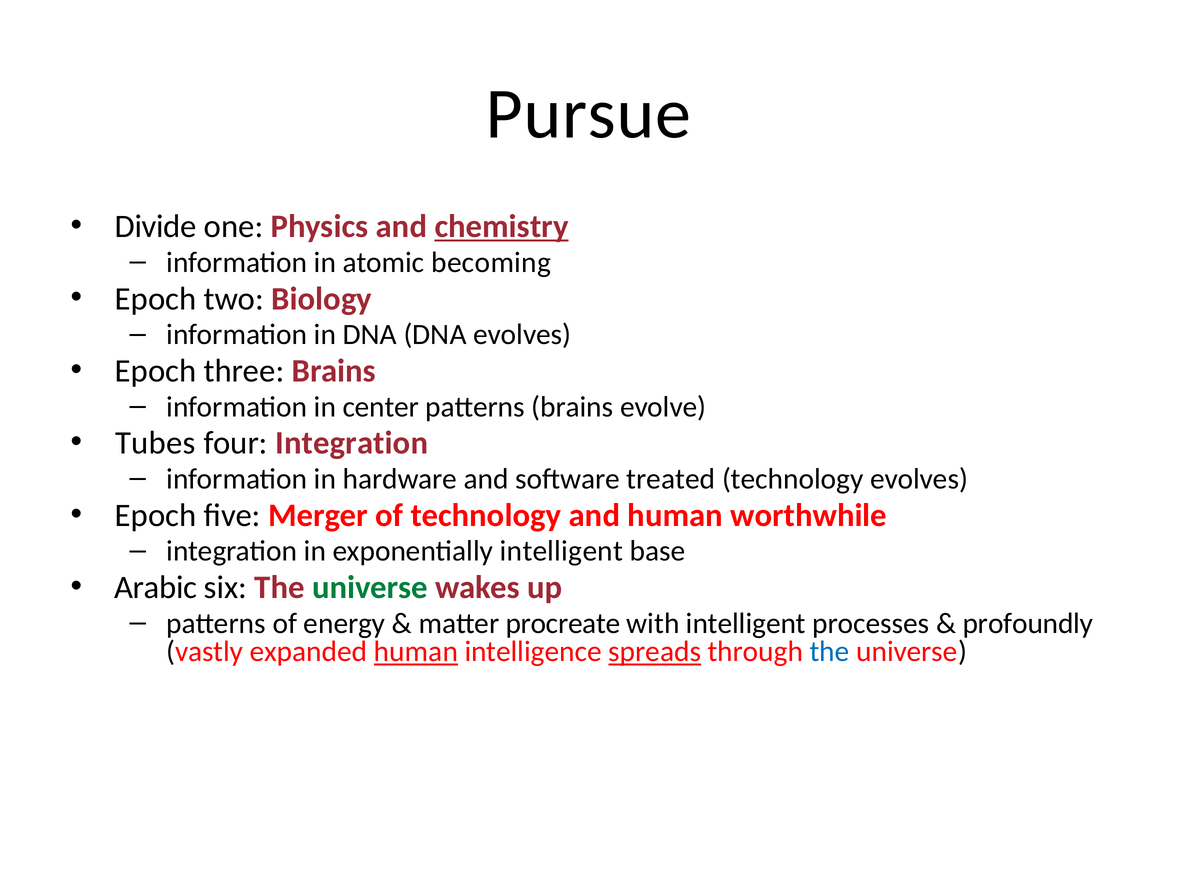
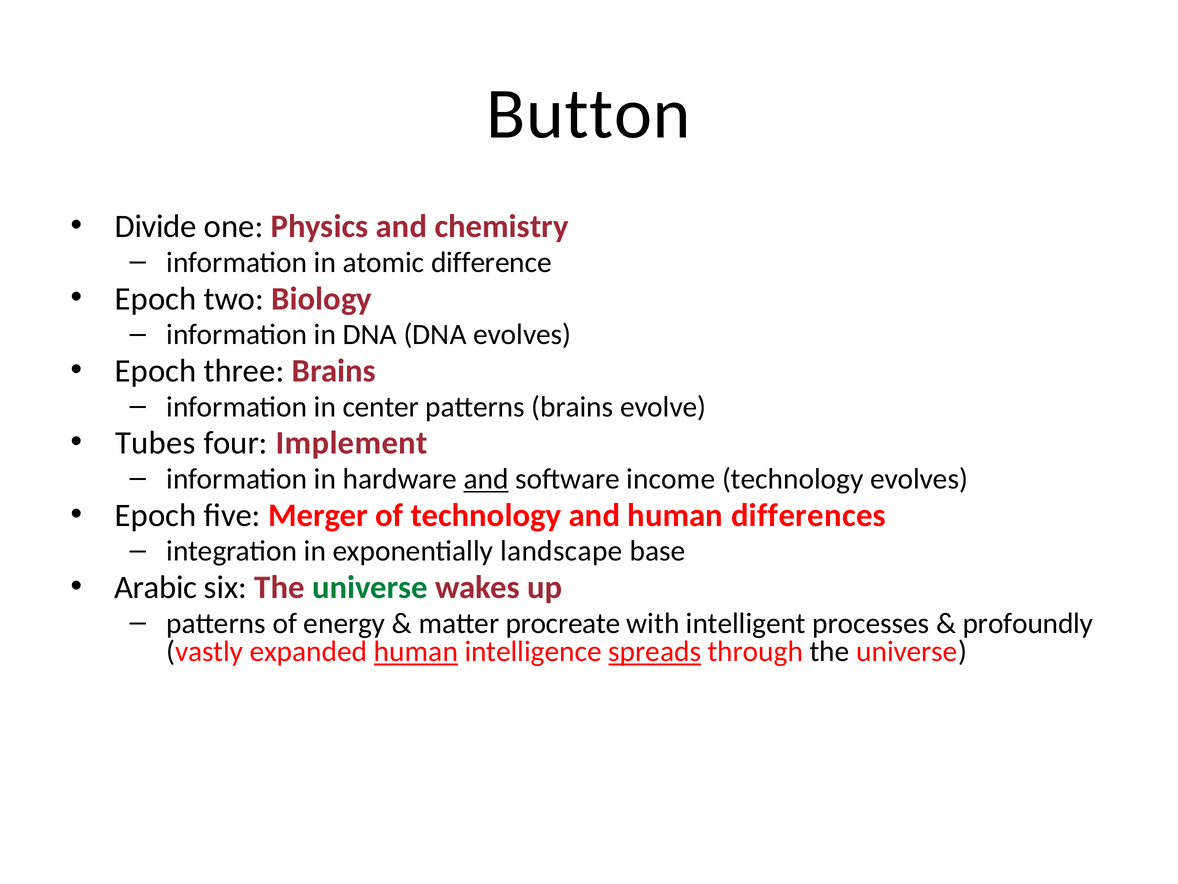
Pursue: Pursue -> Button (588, 114)
chemistry underline: present -> none (502, 226)
becoming: becoming -> difference (491, 262)
four Integration: Integration -> Implement (352, 443)
and underline: none -> present (486, 479)
treated: treated -> income (671, 479)
worthwhile: worthwhile -> differences (808, 515)
exponentially intelligent: intelligent -> landscape (561, 551)
the colour: blue -> black (829, 651)
